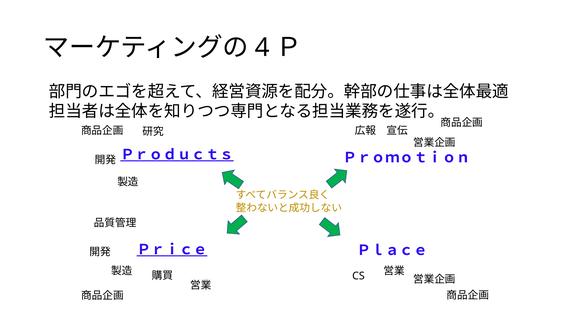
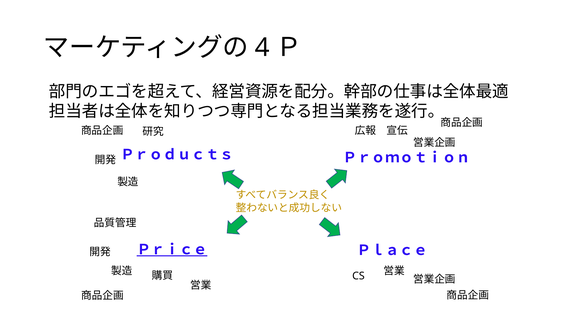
Ｐｒｏｄｕｃｔｓ underline: present -> none (177, 154)
